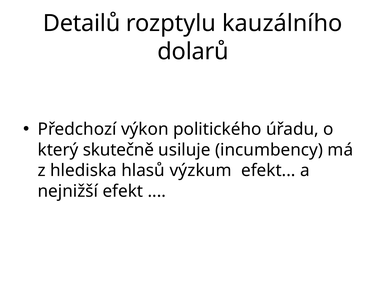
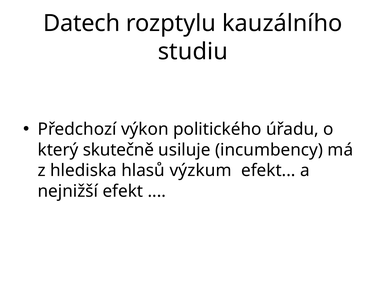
Detailů: Detailů -> Datech (82, 23)
dolarů: dolarů -> studiu (193, 52)
